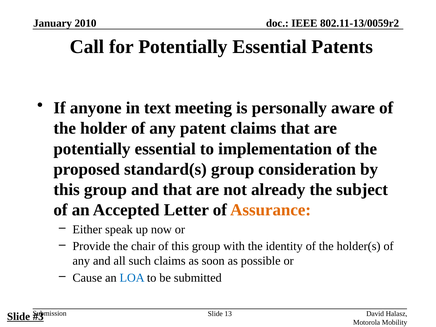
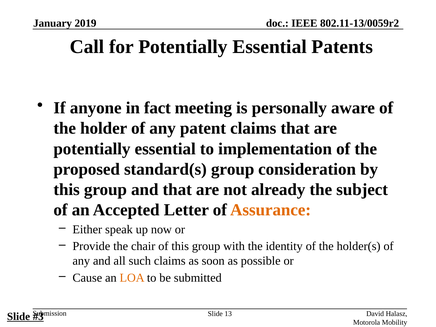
2010: 2010 -> 2019 (86, 23)
text: text -> fact (157, 108)
LOA colour: blue -> orange (132, 278)
